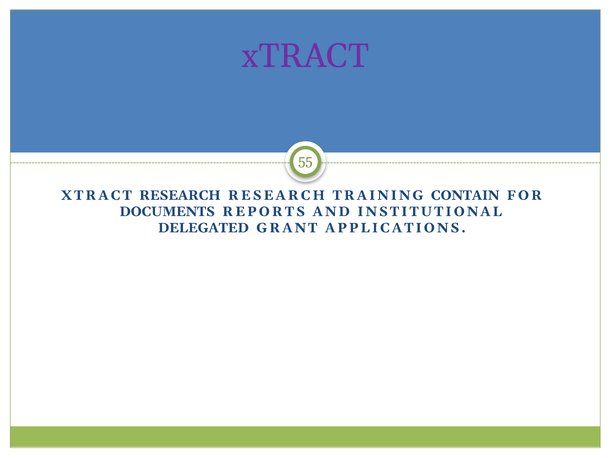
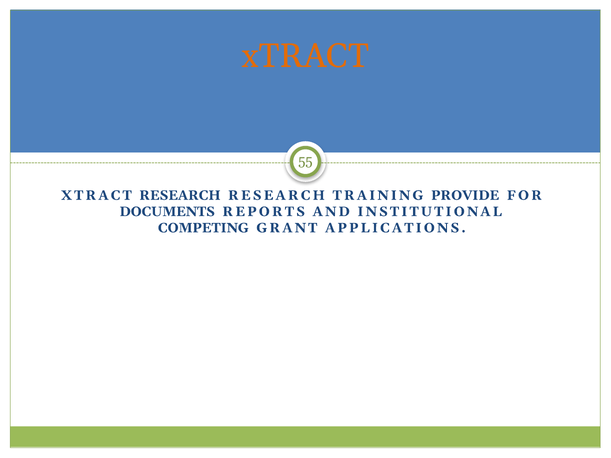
xTRACT colour: purple -> orange (305, 56)
CONTAIN: CONTAIN -> PROVIDE (465, 195)
DELEGATED: DELEGATED -> COMPETING (203, 228)
